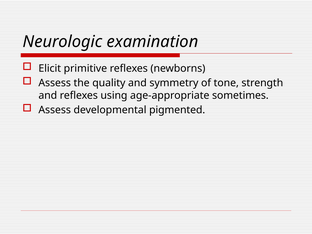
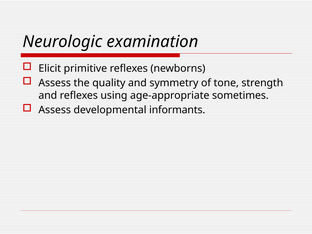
pigmented: pigmented -> informants (177, 110)
